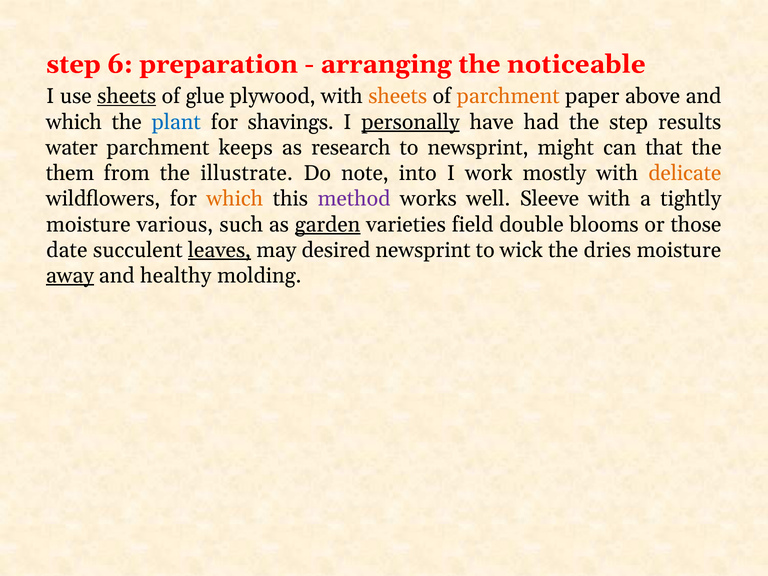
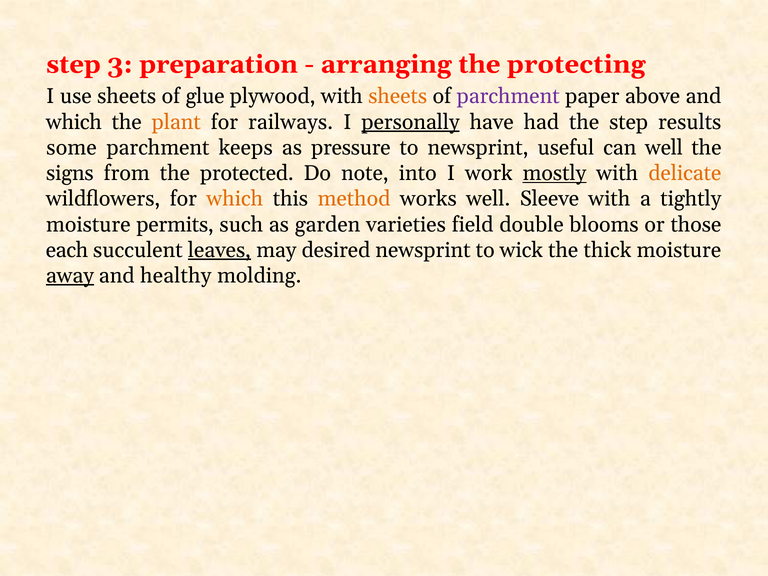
6: 6 -> 3 (120, 64)
noticeable: noticeable -> protecting (576, 64)
sheets underline: present -> none (127, 96)
parchment colour: orange -> purple (508, 96)
plant colour: blue -> orange (176, 122)
shavings: shavings -> railways (291, 122)
water: water -> some (72, 148)
research: research -> pressure (351, 148)
might: might -> useful (566, 148)
can that: that -> well (664, 148)
them: them -> signs (70, 173)
illustrate: illustrate -> protected (247, 173)
mostly underline: none -> present (554, 173)
method colour: purple -> orange (354, 199)
various: various -> permits (175, 224)
garden underline: present -> none (328, 224)
date: date -> each (67, 250)
dries: dries -> thick (607, 250)
